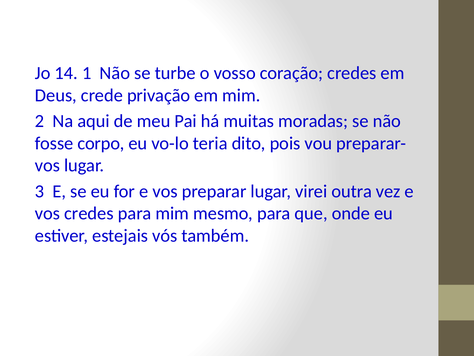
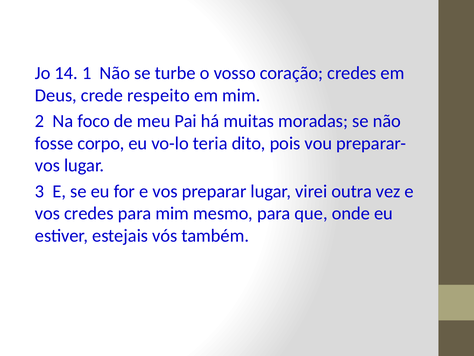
privação: privação -> respeito (158, 95)
aqui: aqui -> foco (94, 121)
